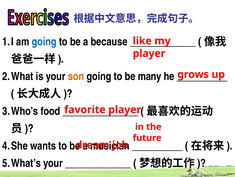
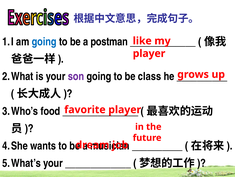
because: because -> postman (109, 41)
son colour: orange -> purple (76, 76)
many: many -> class (150, 76)
